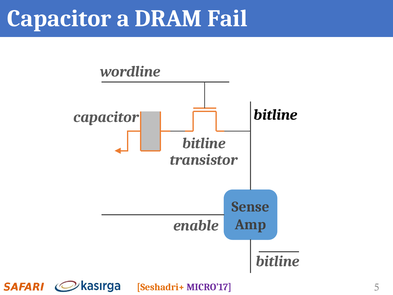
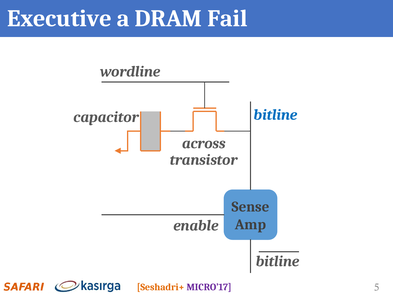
Capacitor: Capacitor -> Executive (59, 19)
bitline colour: black -> blue (276, 115)
bitline: bitline -> across (204, 143)
